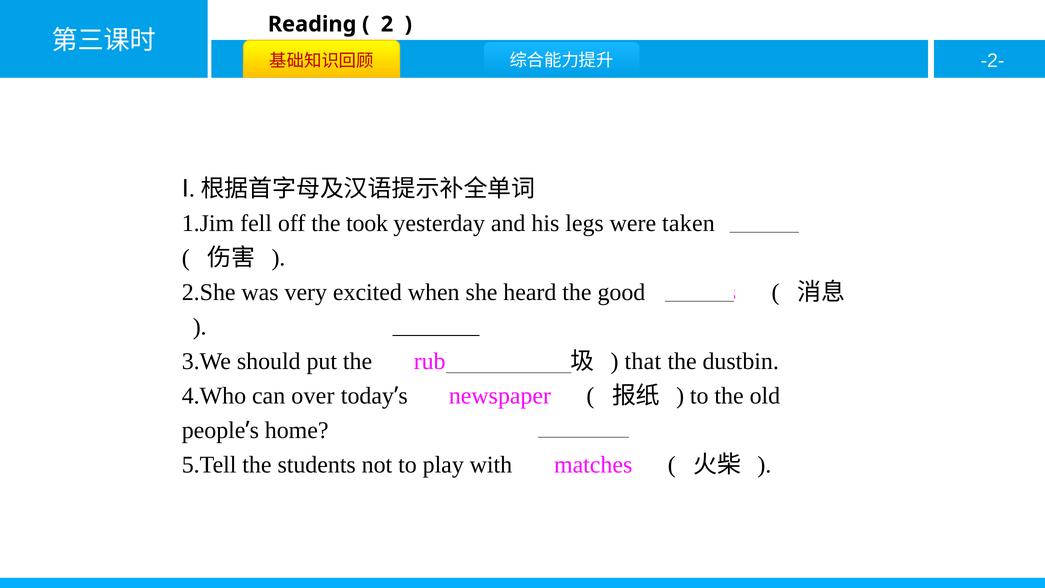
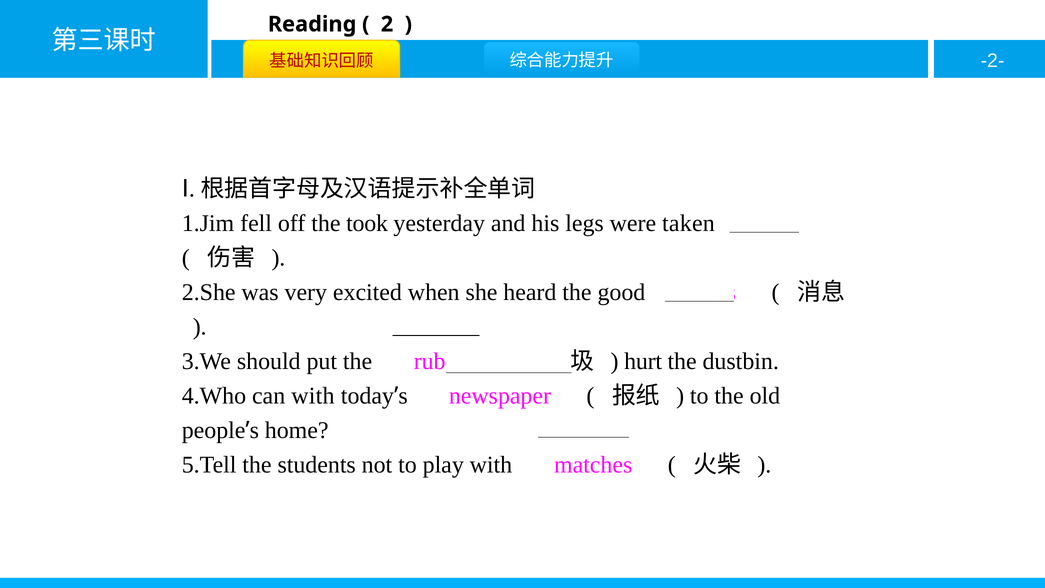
that: that -> hurt (643, 361)
can over: over -> with (313, 396)
